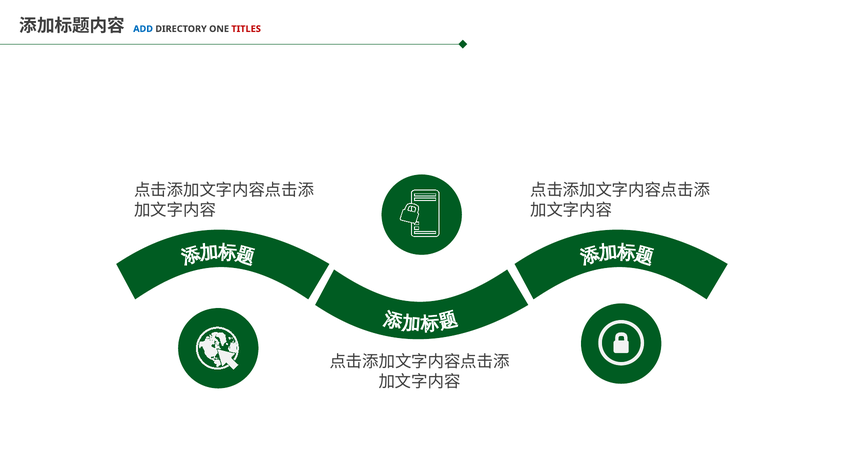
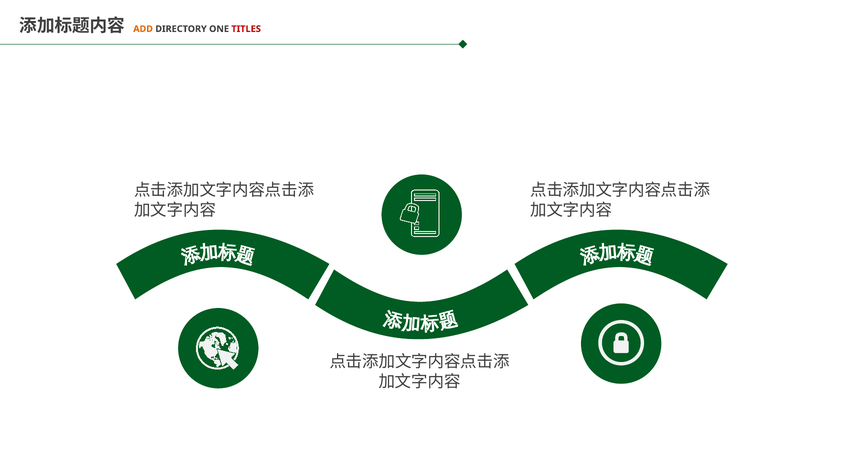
ADD colour: blue -> orange (143, 29)
